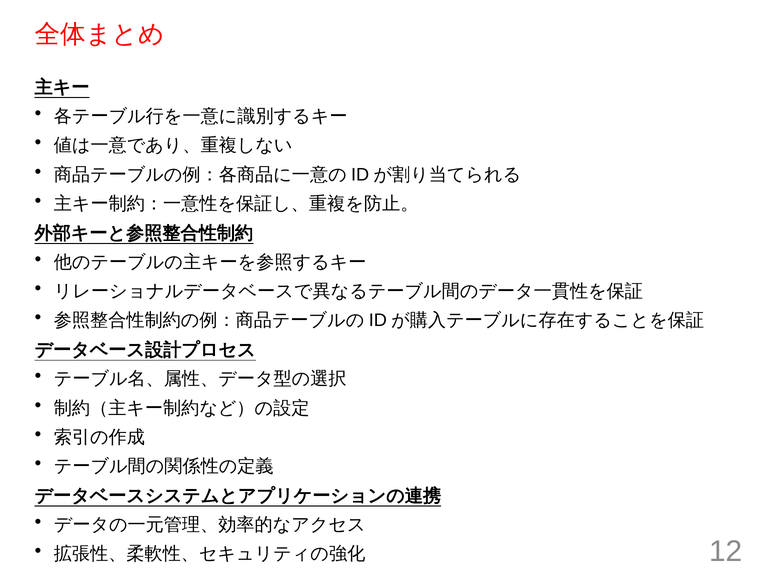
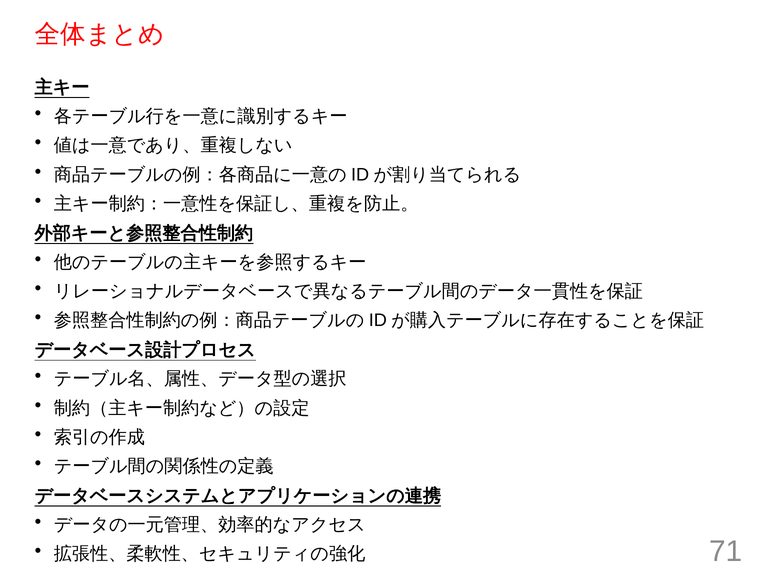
12: 12 -> 71 (726, 551)
